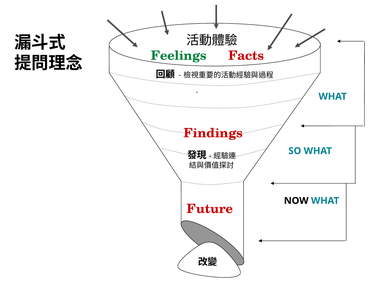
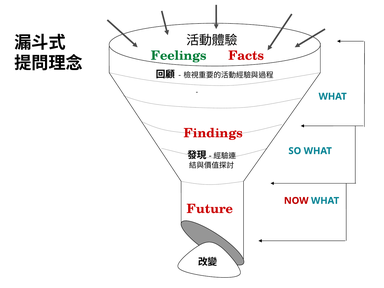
NOW colour: black -> red (296, 201)
